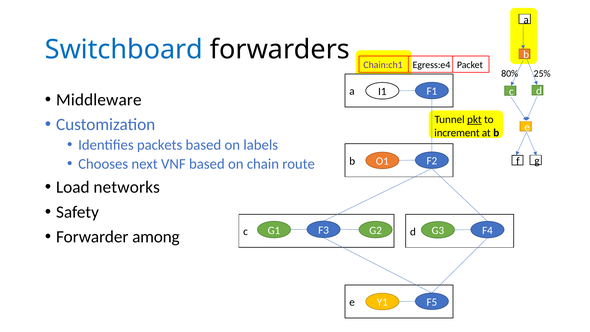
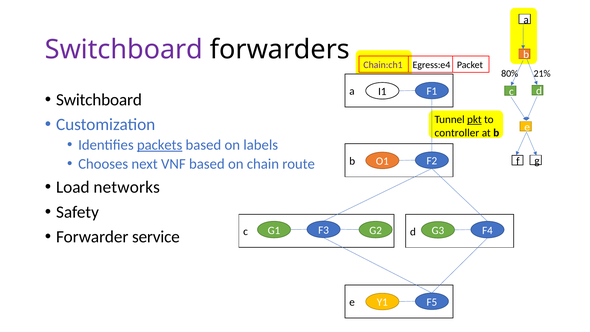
Switchboard colour: blue -> purple (124, 50)
25%: 25% -> 21% (542, 74)
Middleware: Middleware -> Switchboard (99, 100)
increment: increment -> controller (457, 133)
packets underline: none -> present (160, 145)
among: among -> service (156, 237)
